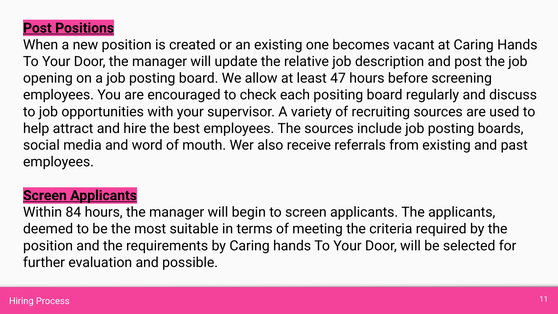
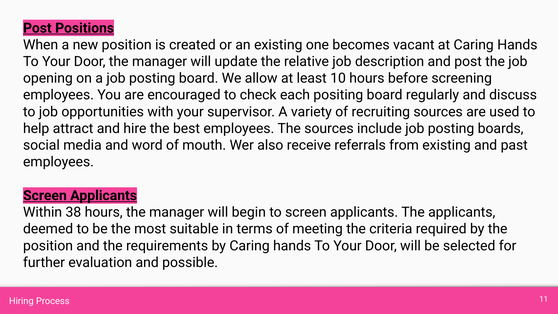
47: 47 -> 10 (338, 78)
84: 84 -> 38 (73, 212)
